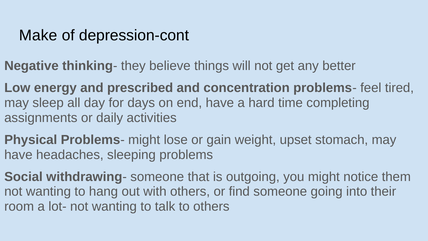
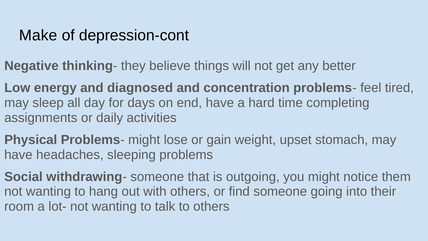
prescribed: prescribed -> diagnosed (140, 88)
